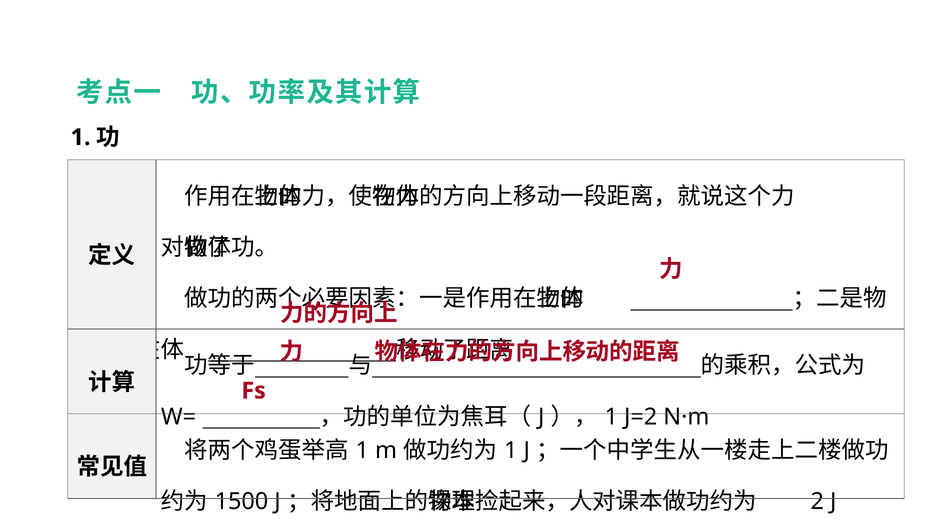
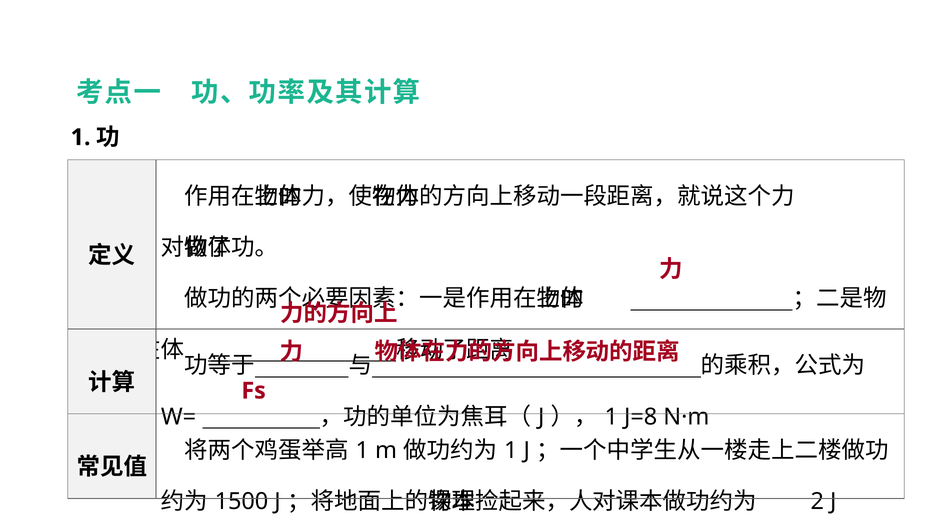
J=2: J=2 -> J=8 (641, 416)
